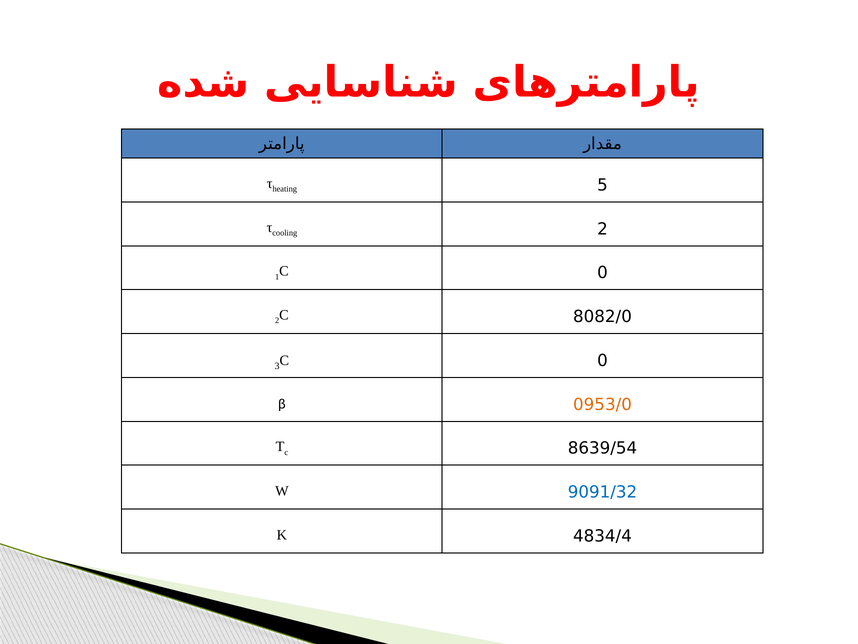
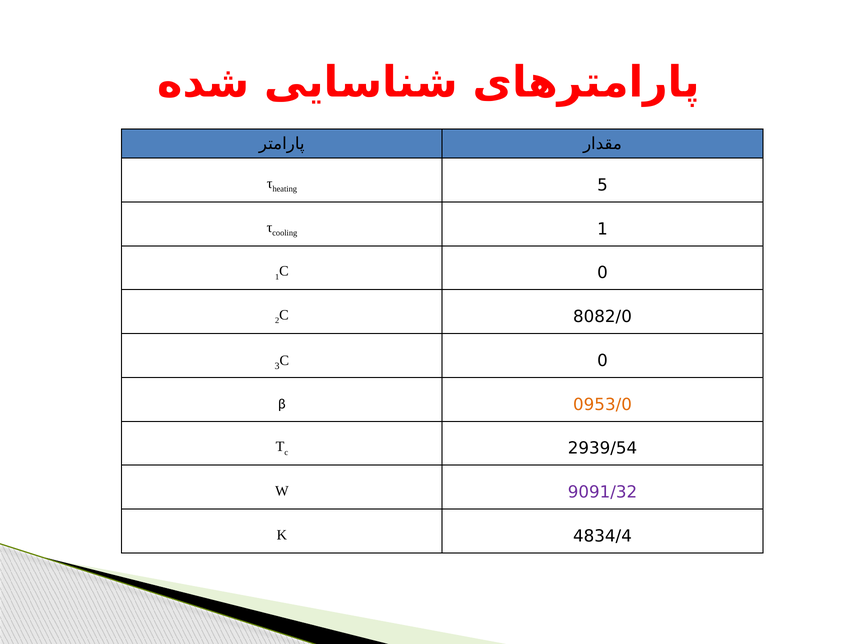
2: 2 -> 1 (603, 229)
8639/54: 8639/54 -> 2939/54 (602, 448)
9091/32 colour: blue -> purple (602, 492)
